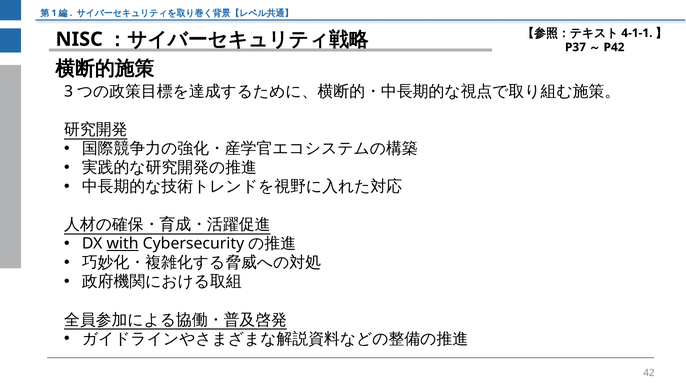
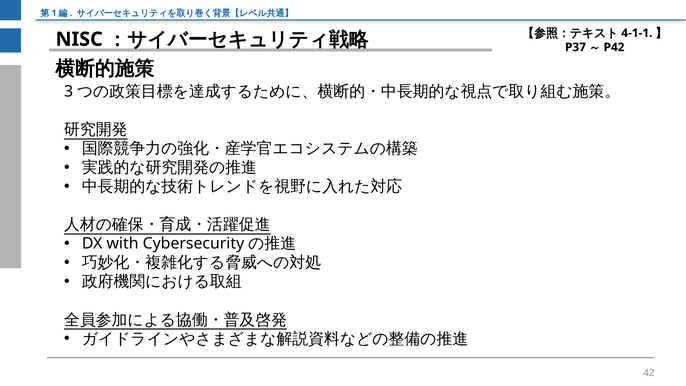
with underline: present -> none (123, 244)
